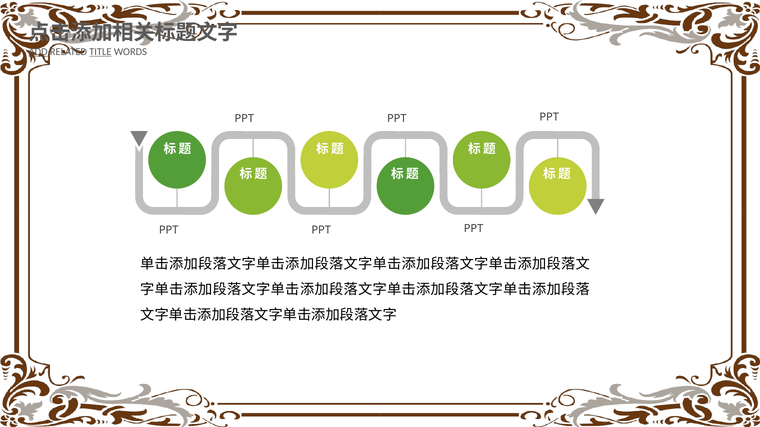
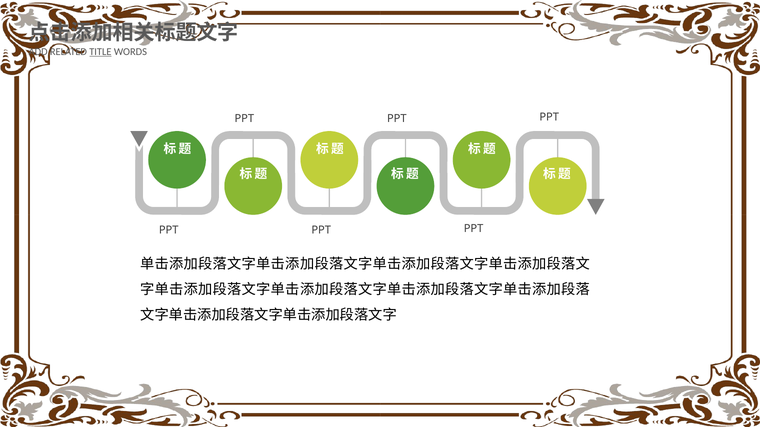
ADD underline: present -> none (38, 52)
